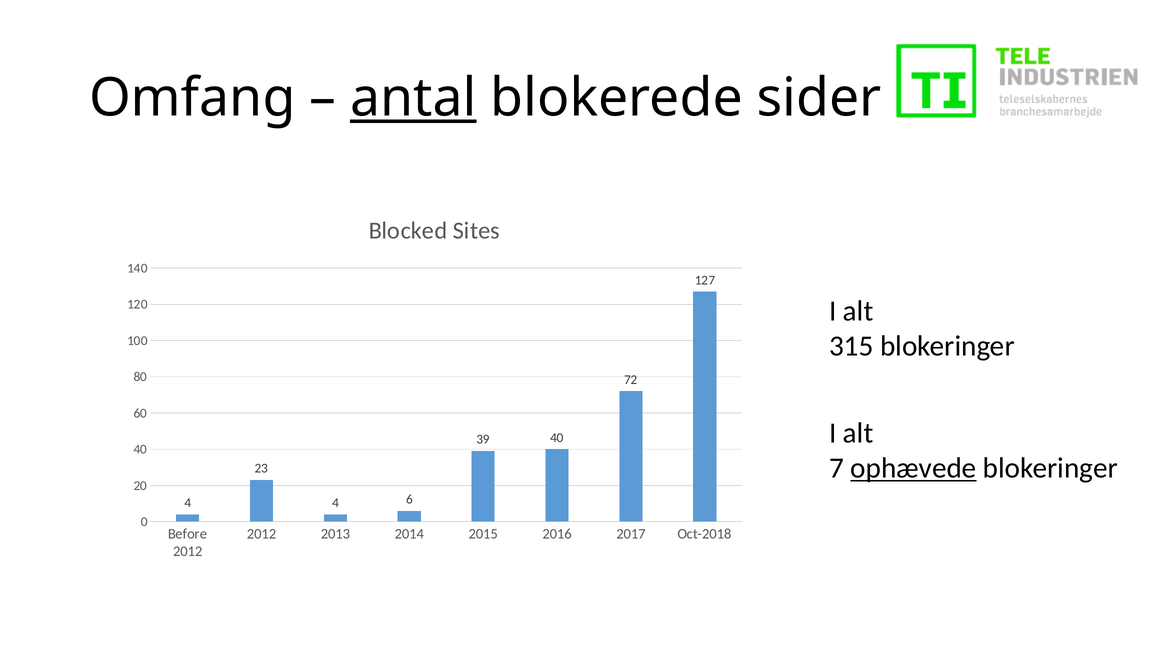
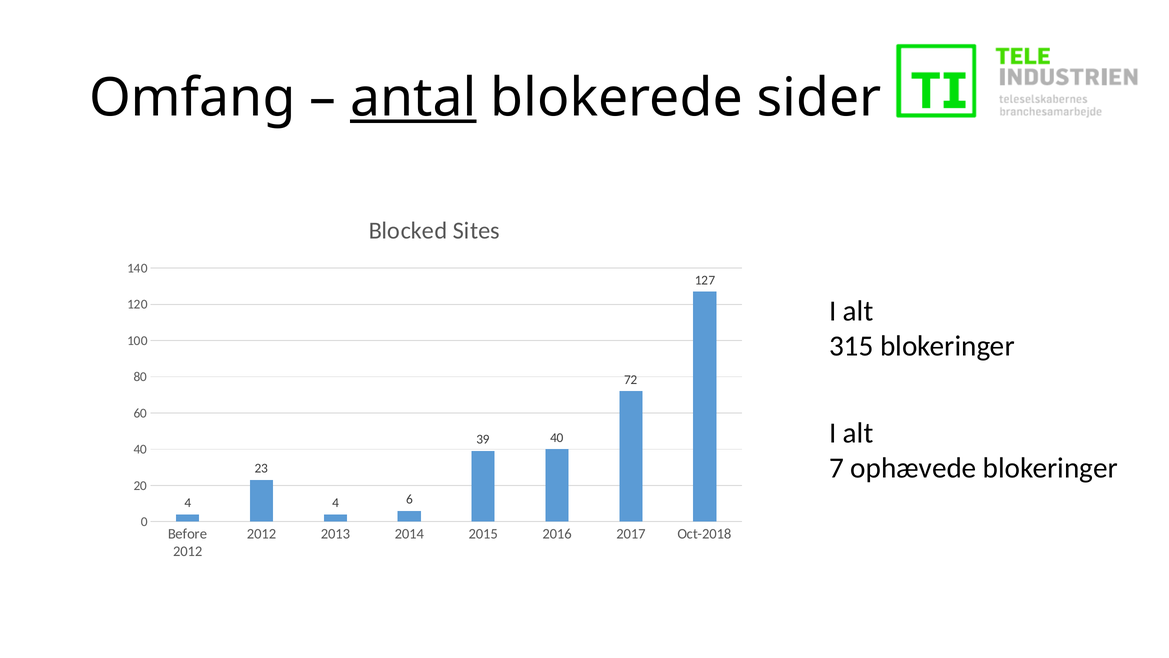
ophævede underline: present -> none (913, 468)
